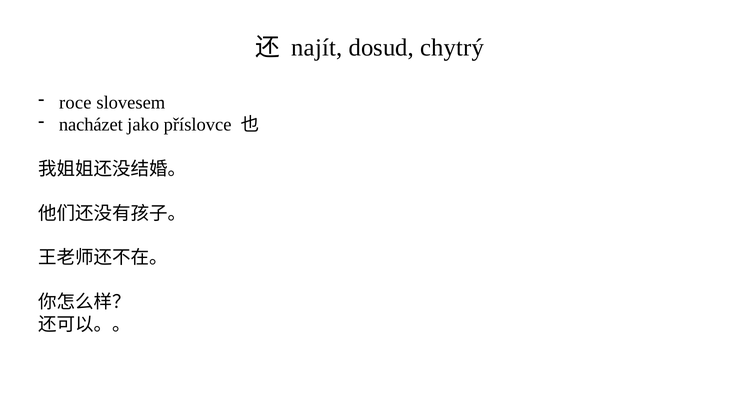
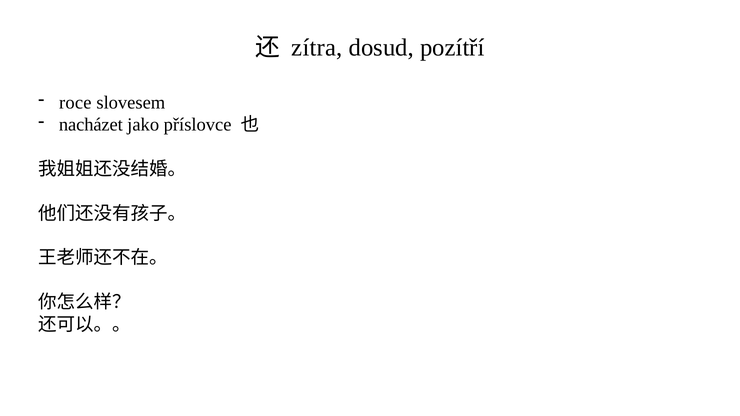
najít: najít -> zítra (317, 48)
chytrý: chytrý -> pozítří (452, 48)
